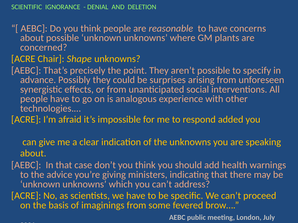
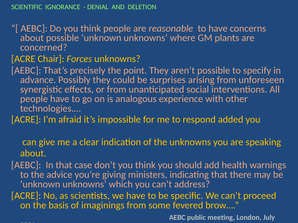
Shape: Shape -> Forces (79, 59)
